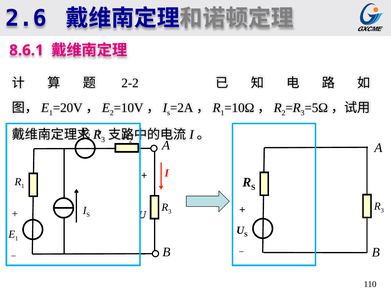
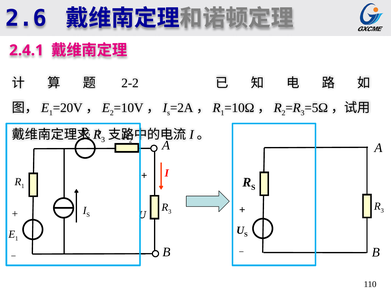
8.6.1: 8.6.1 -> 2.4.1 (26, 50)
